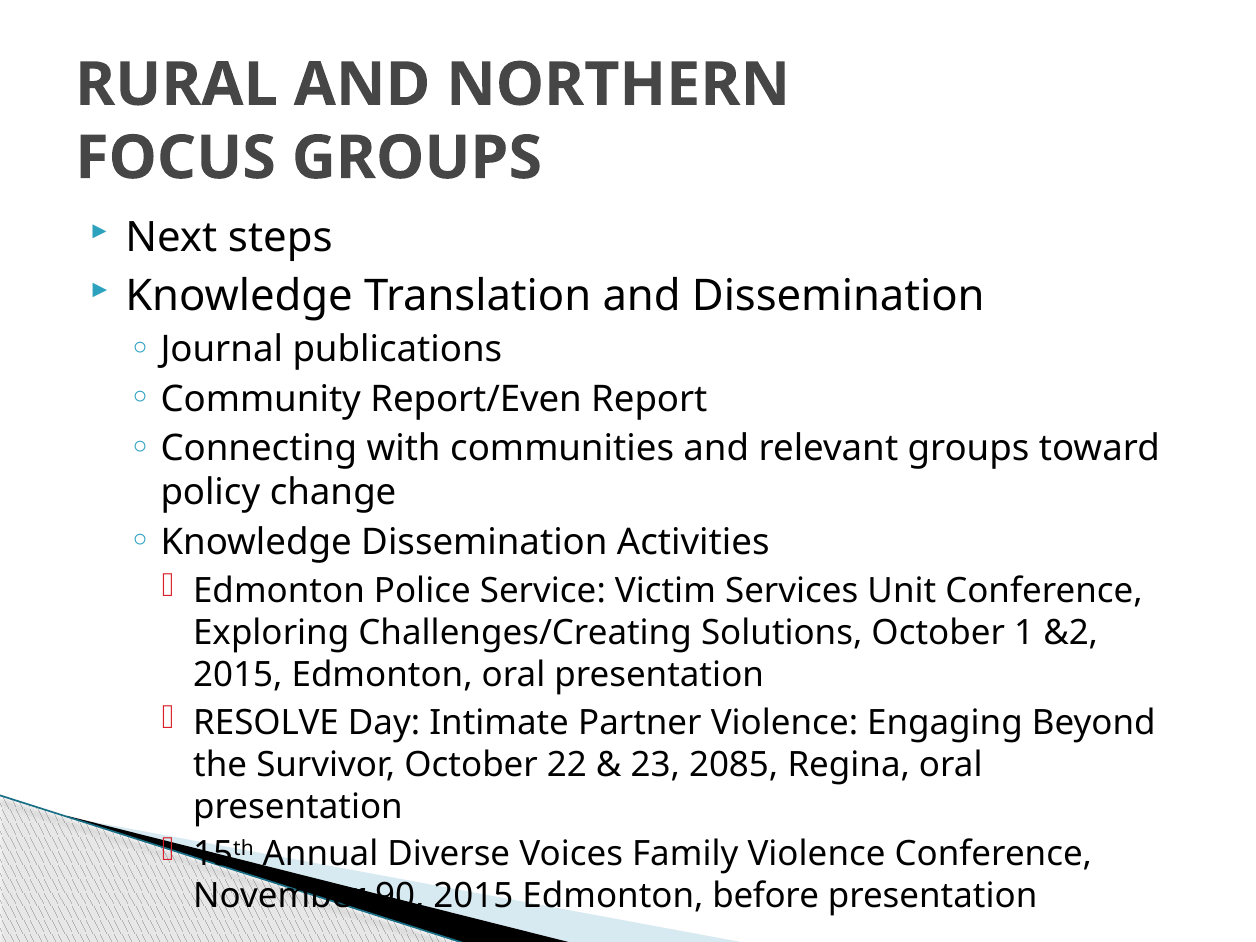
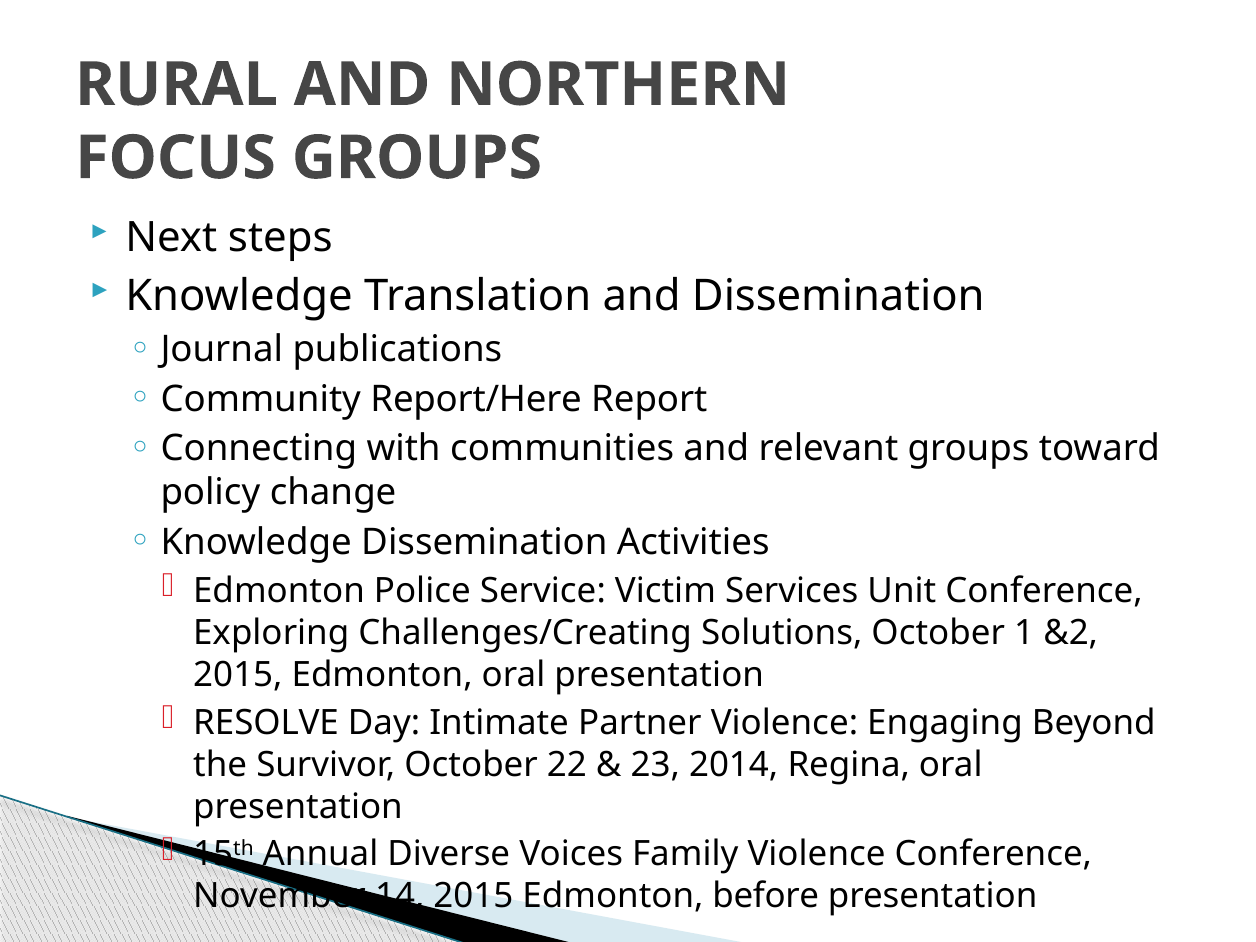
Report/Even: Report/Even -> Report/Here (476, 399)
2085: 2085 -> 2014 (734, 765)
90: 90 -> 14 (400, 896)
